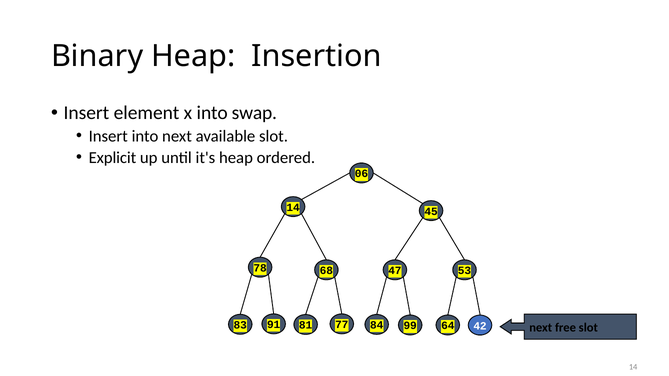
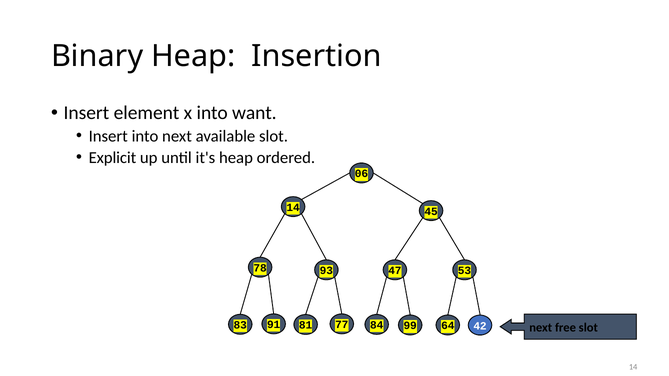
swap: swap -> want (254, 113)
68: 68 -> 93 (326, 271)
